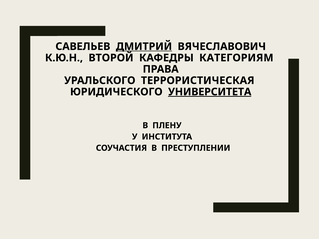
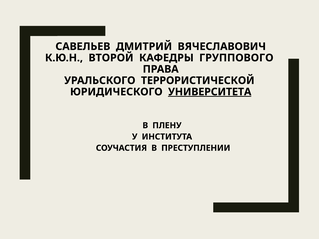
ДМИТРИЙ underline: present -> none (144, 47)
КАТЕГОРИЯМ: КАТЕГОРИЯМ -> ГРУППОВОГО (236, 58)
ТЕРРОРИСТИЧЕСКАЯ: ТЕРРОРИСТИЧЕСКАЯ -> ТЕРРОРИСТИЧЕСКОЙ (198, 81)
